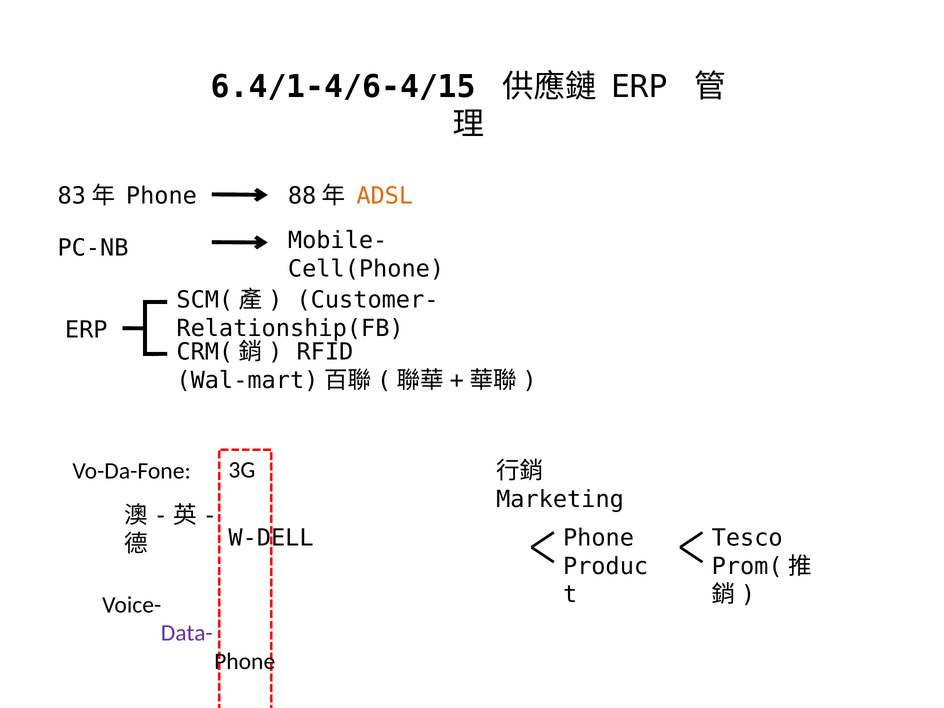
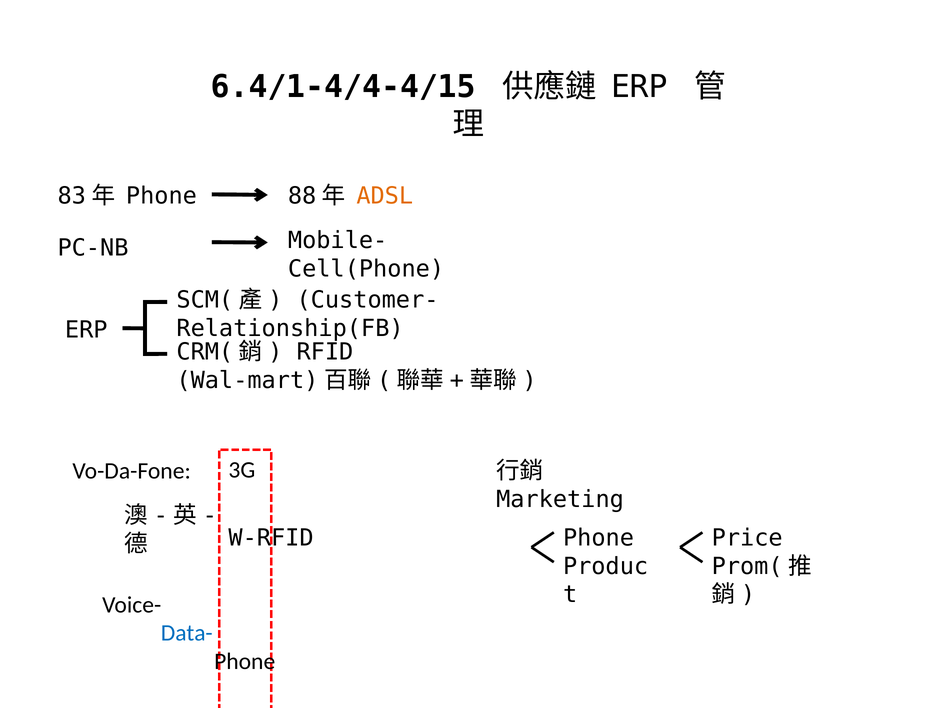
6.4/1-4/6-4/15: 6.4/1-4/6-4/15 -> 6.4/1-4/4-4/15 (343, 87)
Tesco: Tesco -> Price (747, 538)
W-DELL: W-DELL -> W-RFID (271, 538)
Data- colour: purple -> blue (187, 633)
